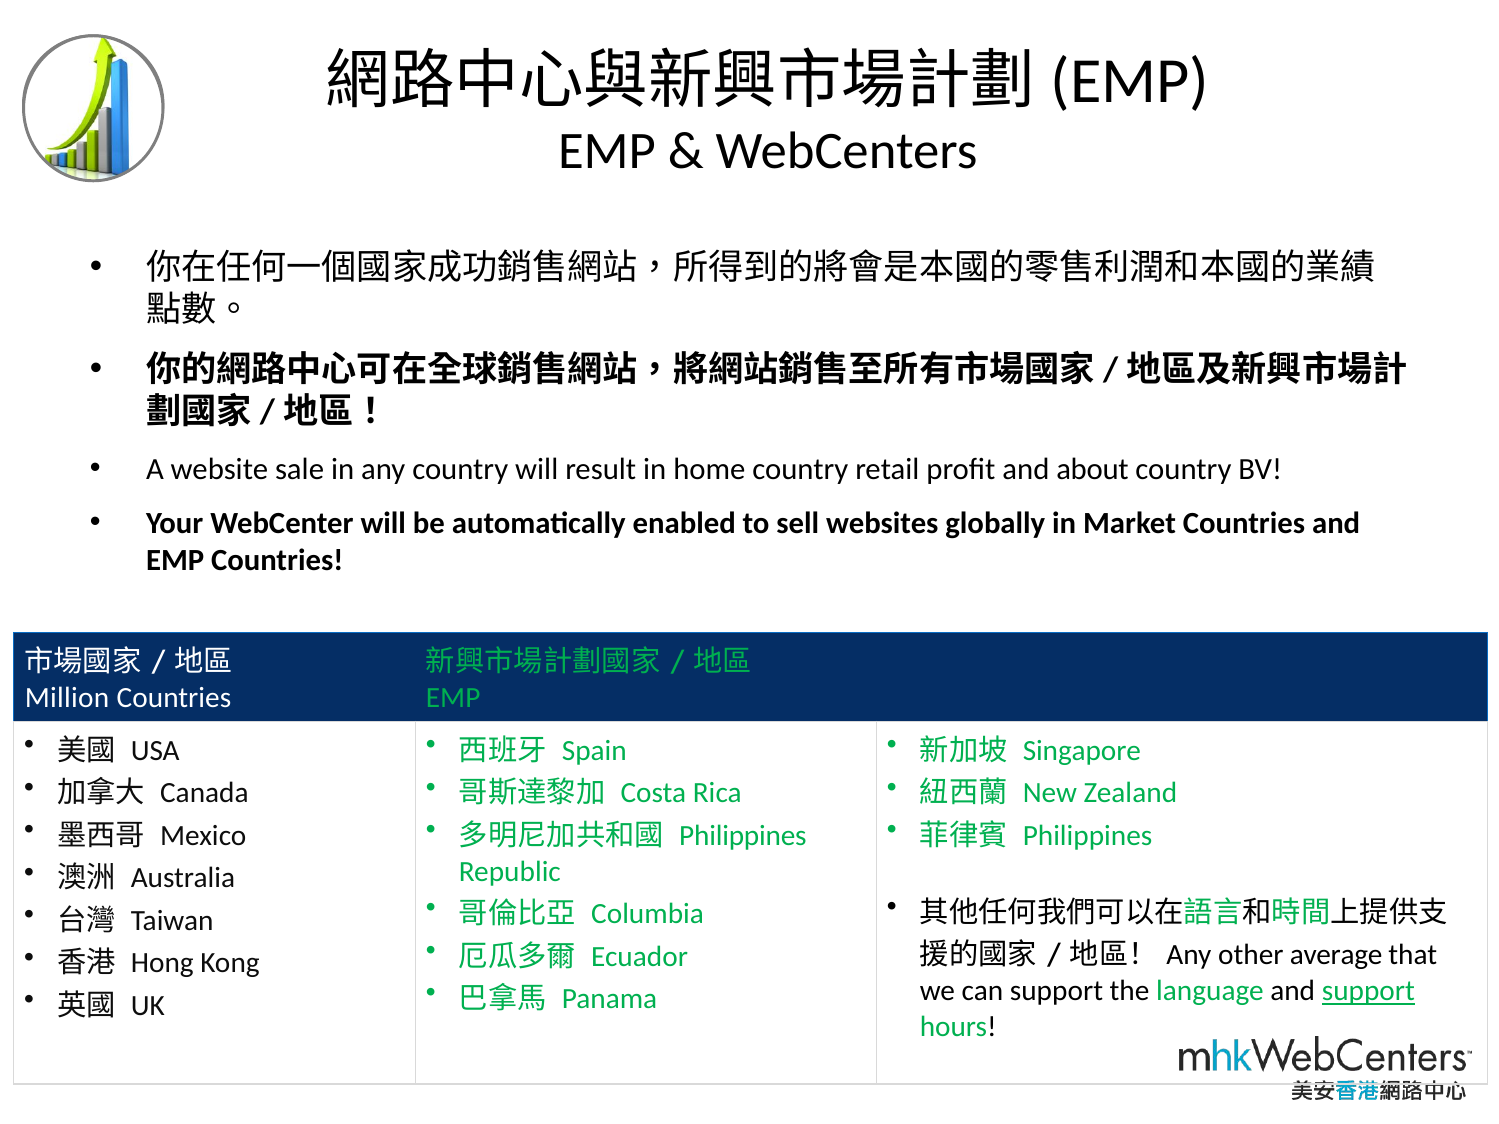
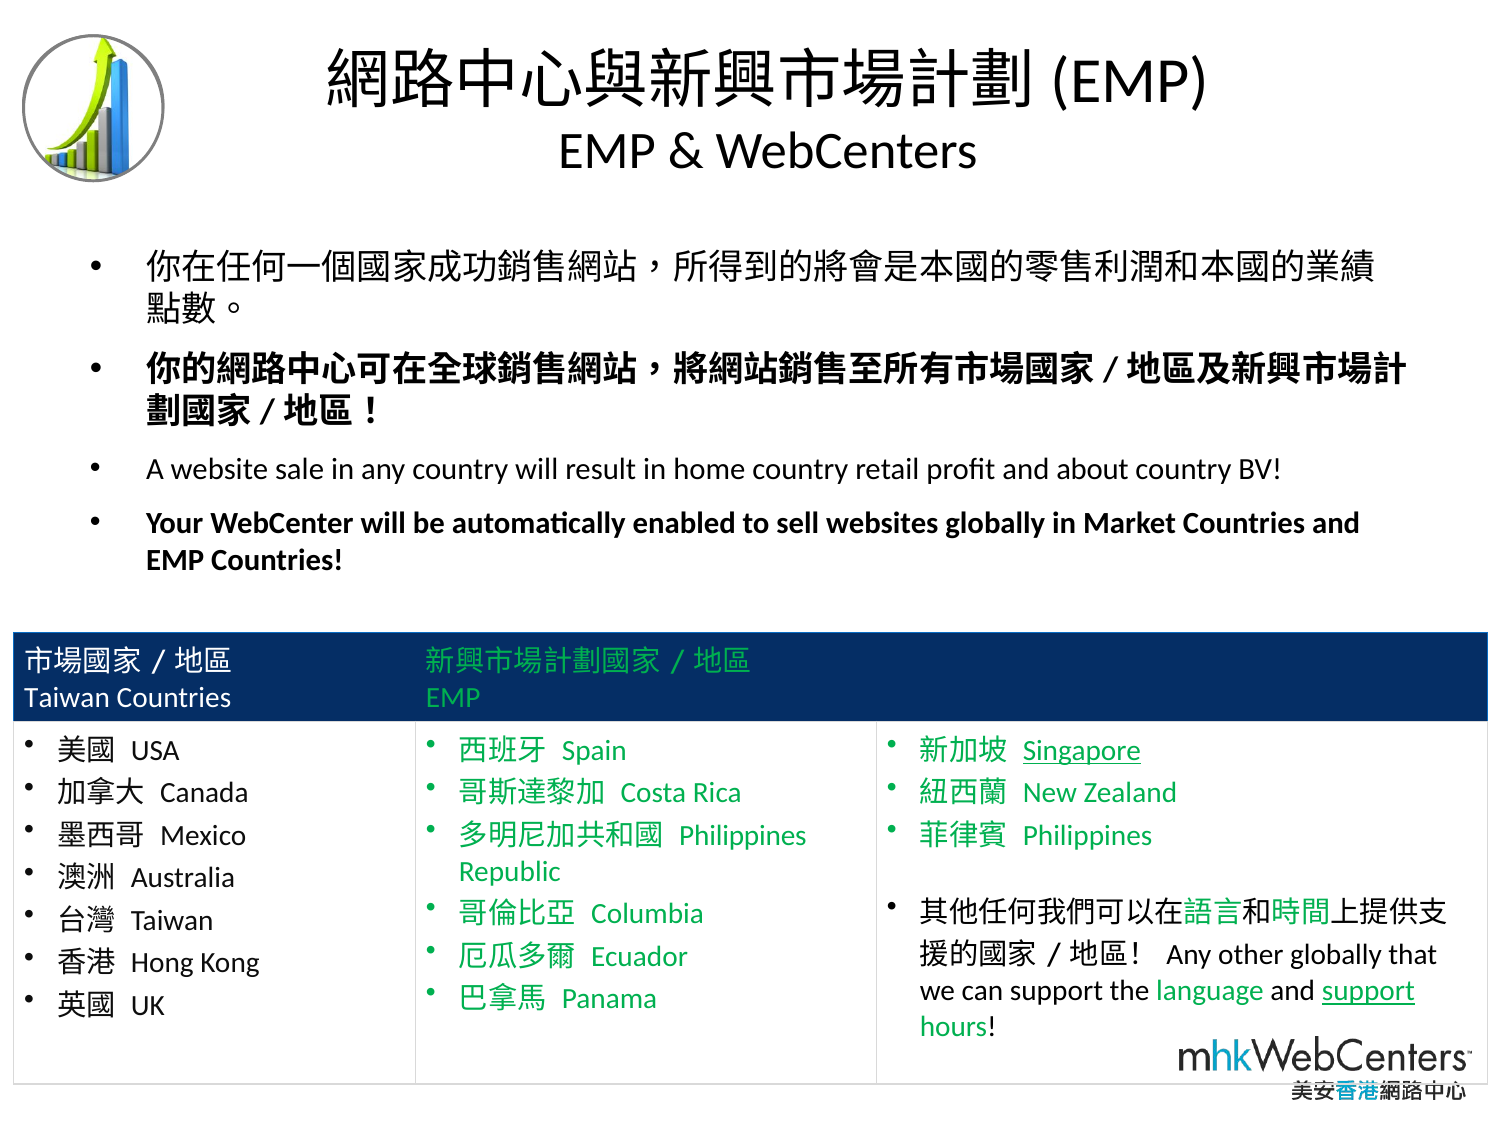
Million: Million -> Taiwan (67, 698)
Singapore underline: none -> present (1082, 751)
other average: average -> globally (1336, 955)
